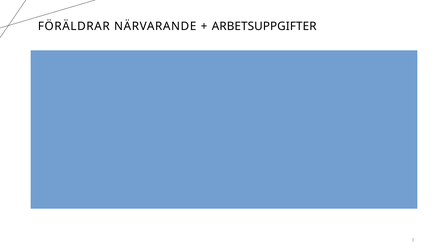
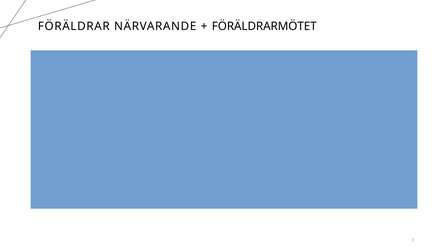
ARBETSUPPGIFTER: ARBETSUPPGIFTER -> FÖRÄLDRARMÖTET (264, 26)
